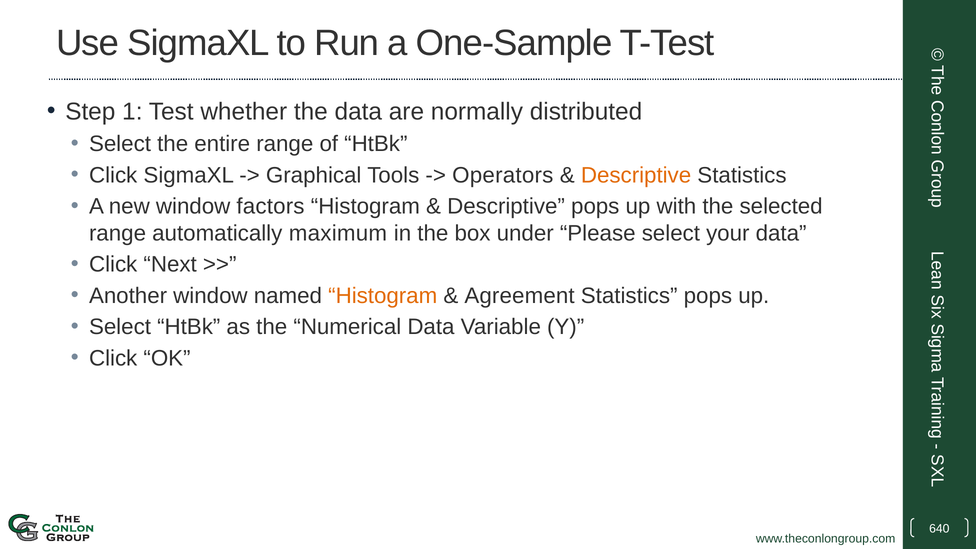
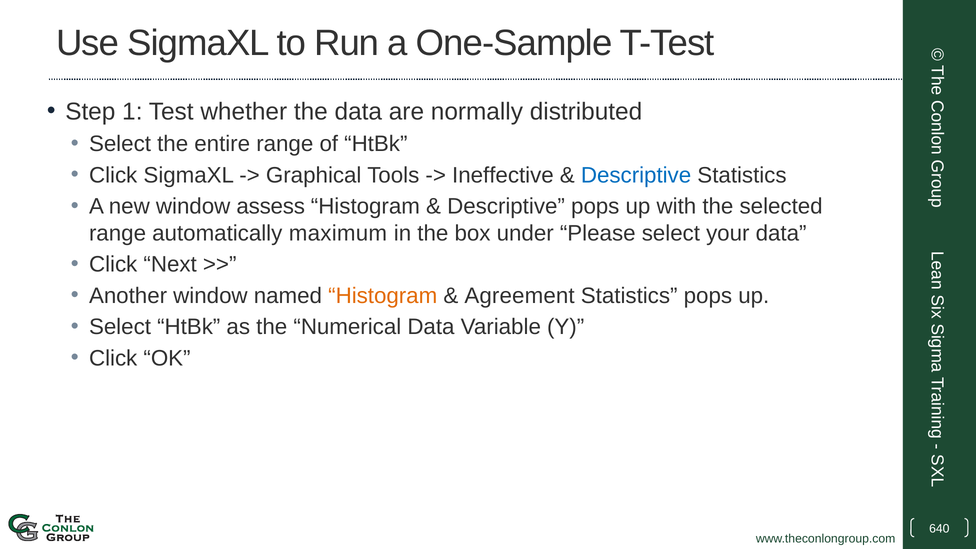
Operators: Operators -> Ineffective (503, 175)
Descriptive colour: orange -> blue (636, 175)
factors: factors -> assess (271, 206)
